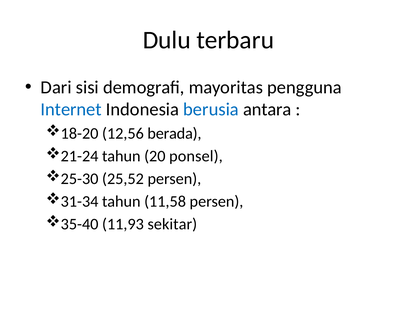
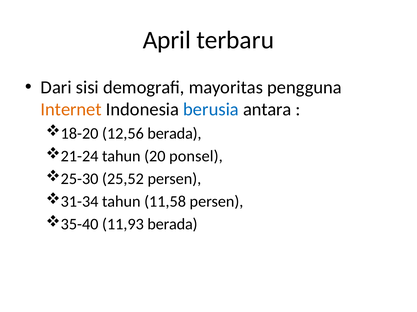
Dulu: Dulu -> April (167, 40)
Internet colour: blue -> orange (71, 110)
11,93 sekitar: sekitar -> berada (172, 225)
